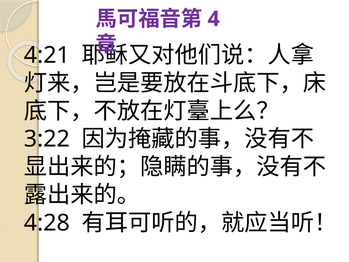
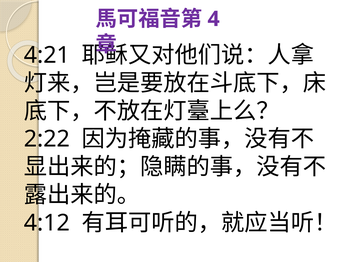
3:22: 3:22 -> 2:22 (47, 139)
4:28: 4:28 -> 4:12 (47, 223)
